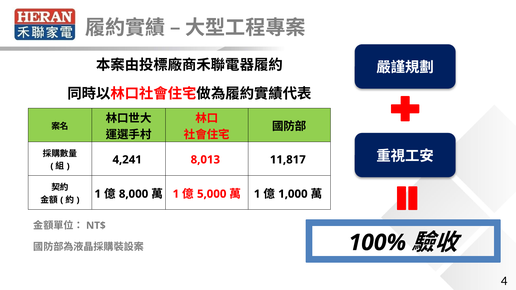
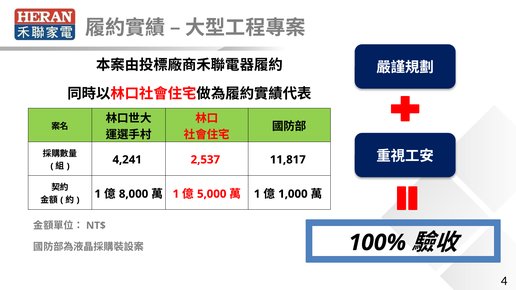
8,013: 8,013 -> 2,537 (205, 160)
